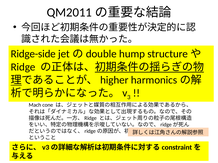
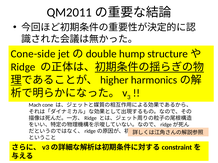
Ridge-side: Ridge-side -> Cone-side (33, 54)
